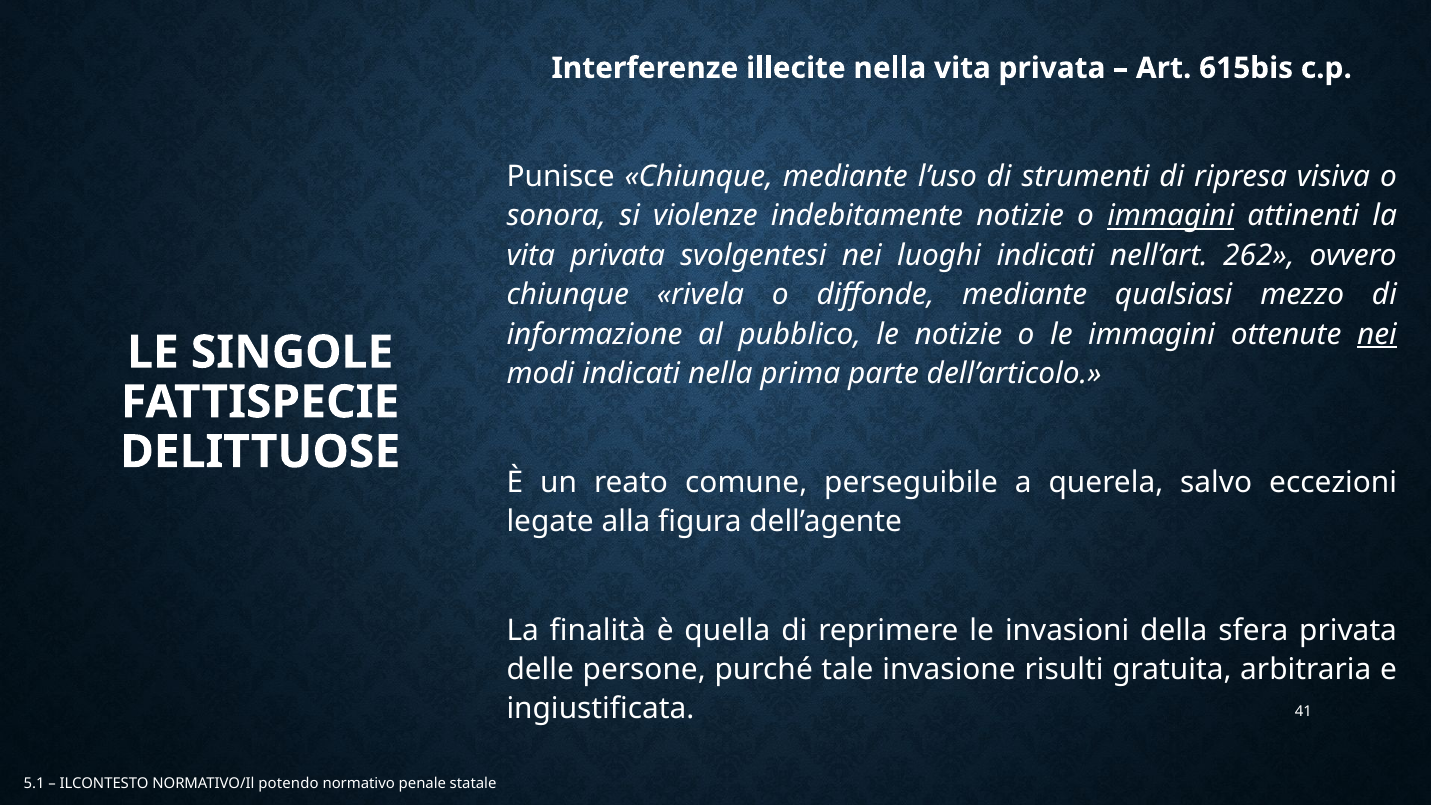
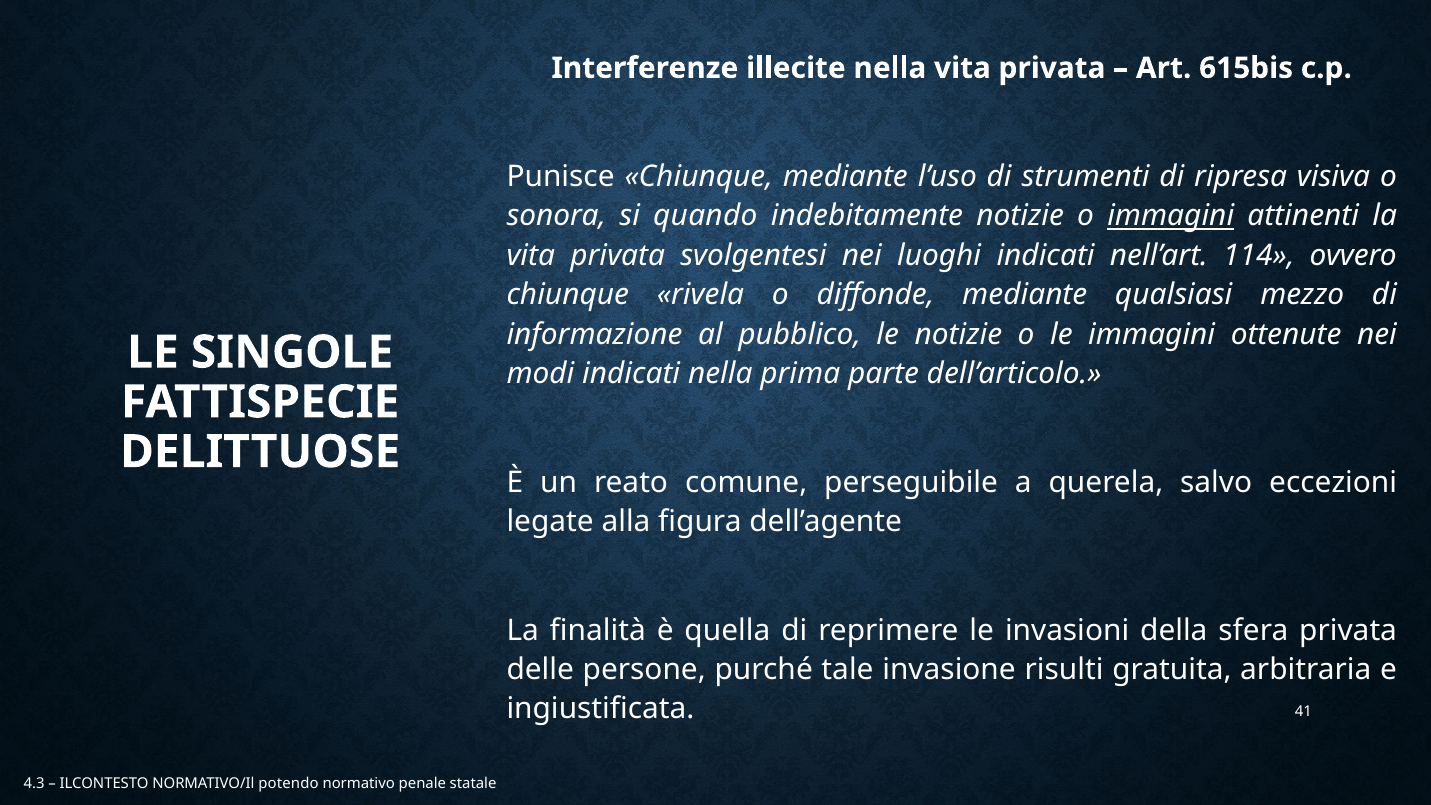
violenze: violenze -> quando (705, 216)
262: 262 -> 114 (1259, 255)
nei underline: present -> none (1377, 334)
5.1: 5.1 -> 4.3 (34, 783)
